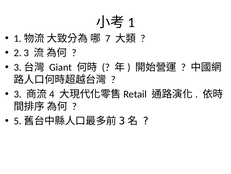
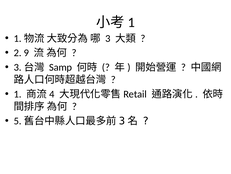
7: 7 -> 3 (108, 38)
2 3: 3 -> 9 (26, 53)
Giant: Giant -> Samp (61, 67)
3: 3 -> 1 (18, 94)
